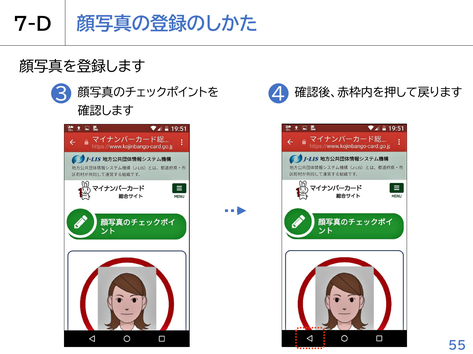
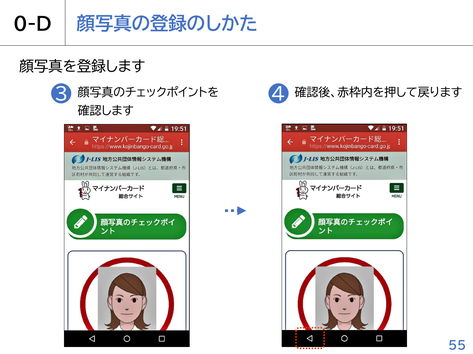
7-D: 7-D -> 0-D (33, 24)
